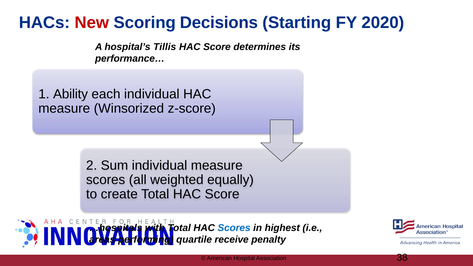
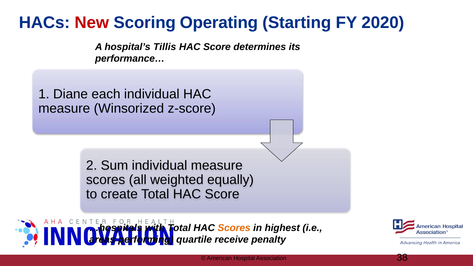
Decisions: Decisions -> Operating (219, 23)
Ability: Ability -> Diane (71, 94)
Scores colour: blue -> orange (234, 228)
